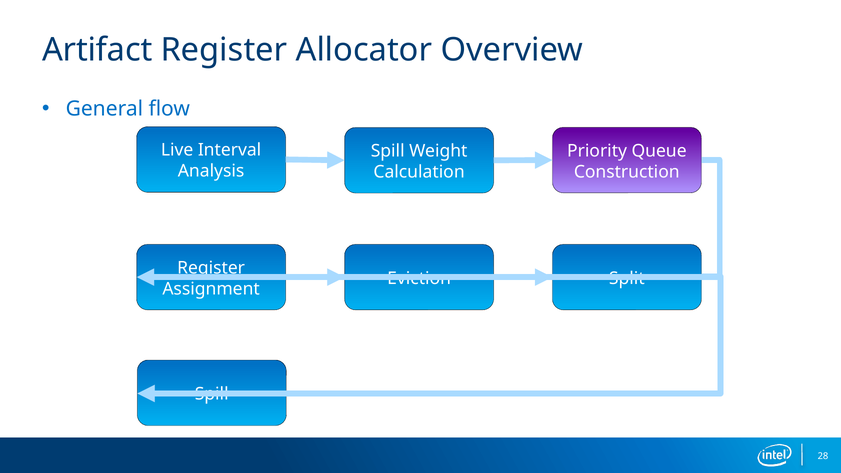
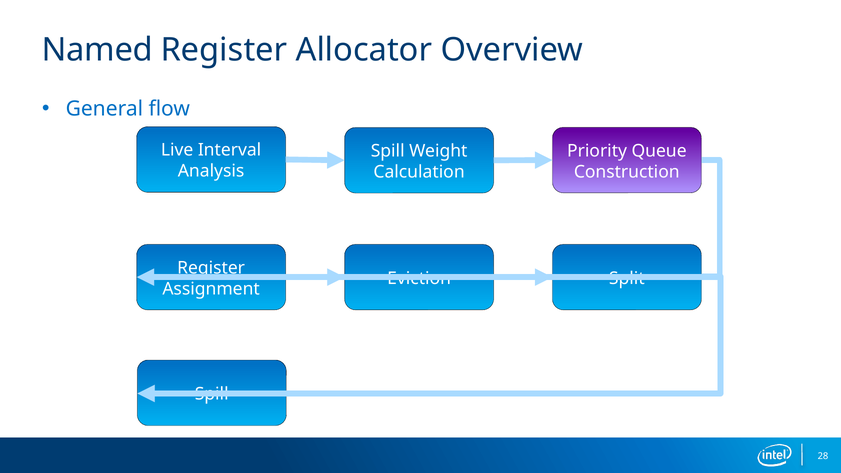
Artifact: Artifact -> Named (97, 50)
